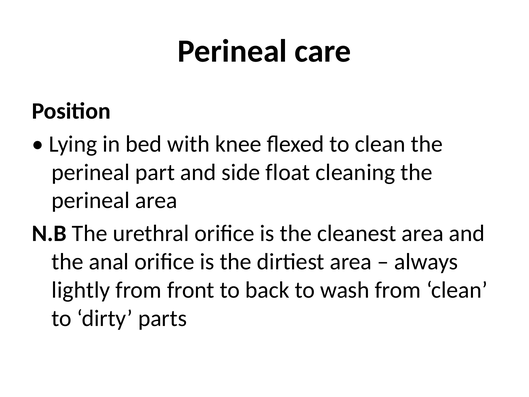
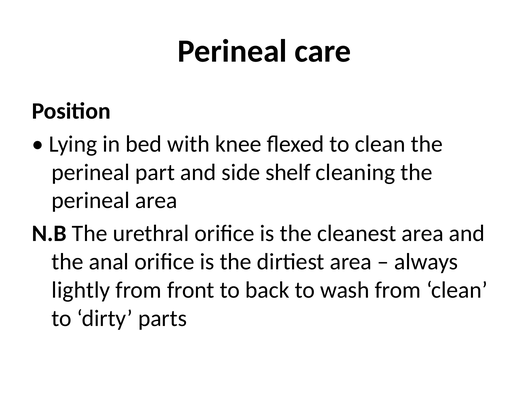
float: float -> shelf (288, 172)
